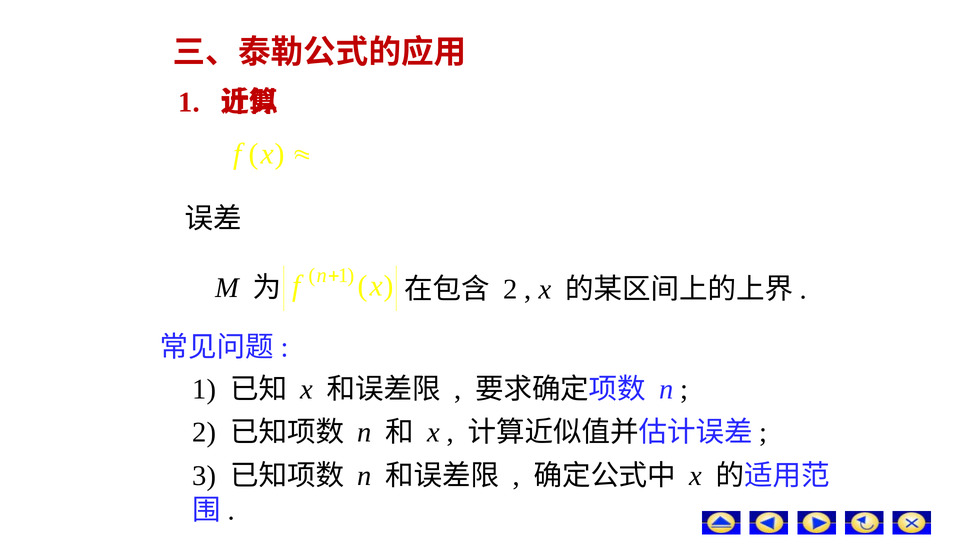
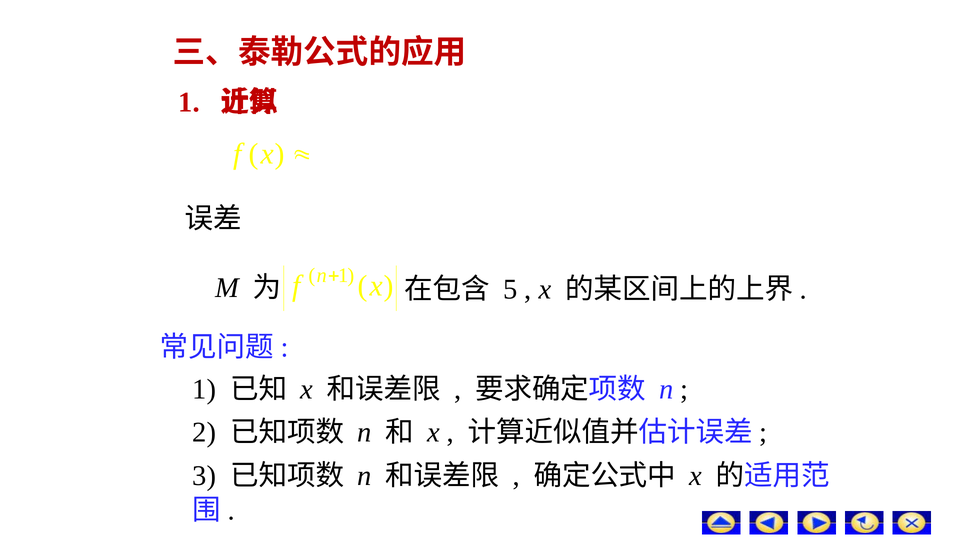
2: 2 -> 5 (510, 289)
